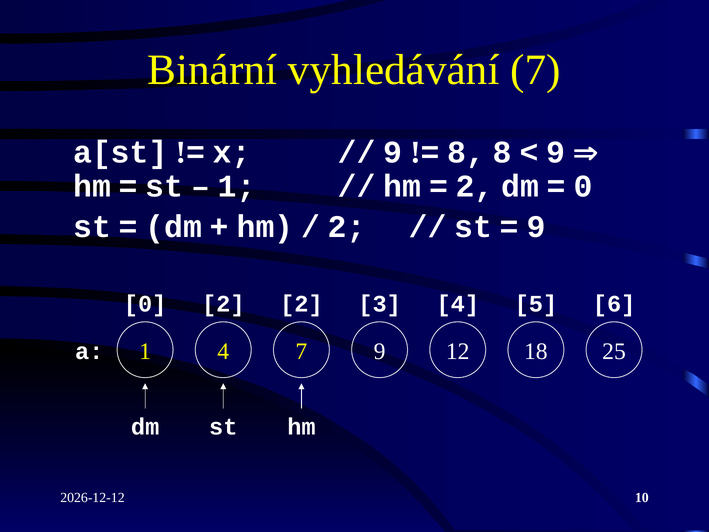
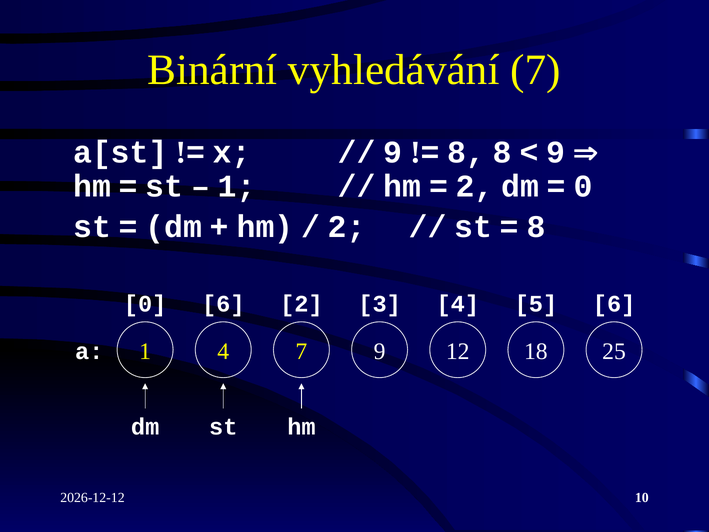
9: 9 -> 8 (536, 227)
0 2: 2 -> 6 (223, 304)
